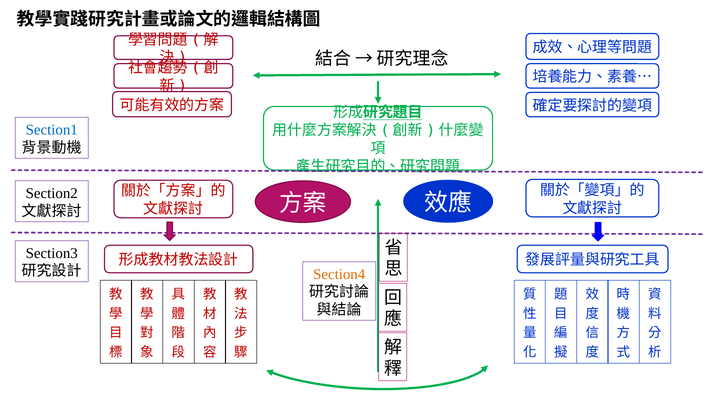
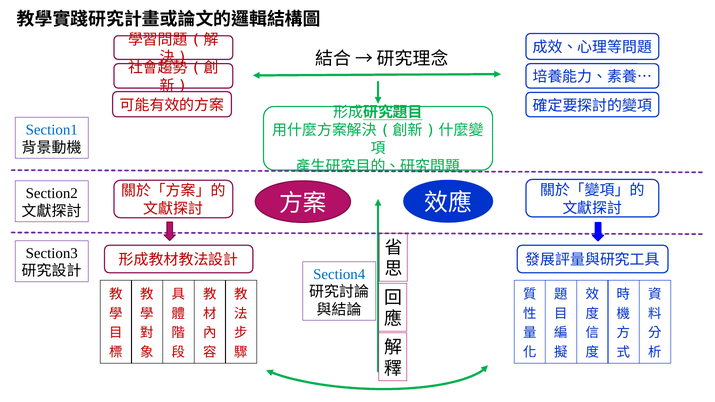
Section4 colour: orange -> blue (339, 274)
